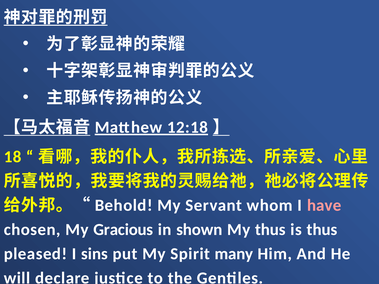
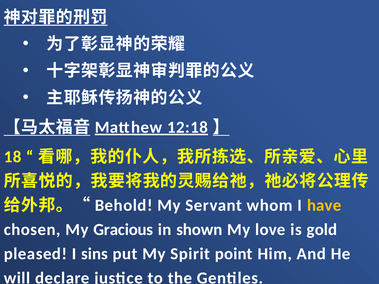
have colour: pink -> yellow (324, 205)
My thus: thus -> love (270, 230)
is thus: thus -> gold (322, 230)
many: many -> point (234, 254)
